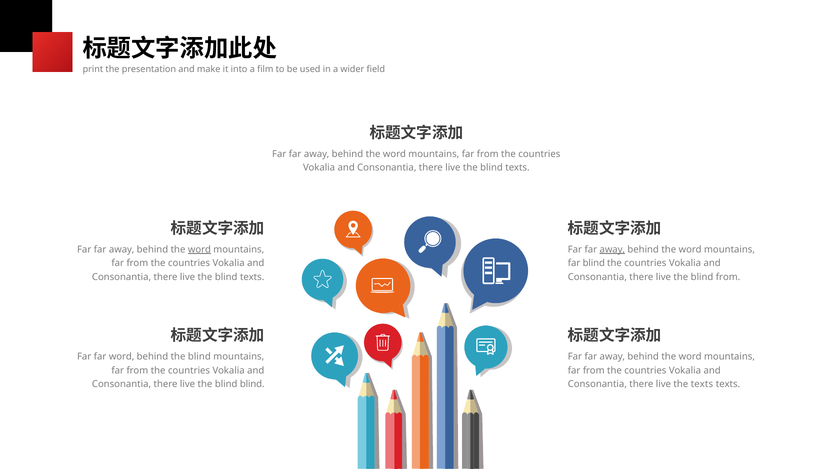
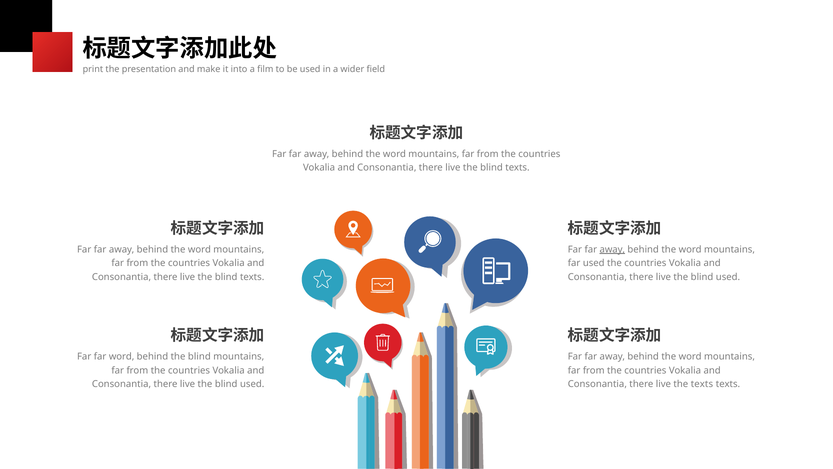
word underline: present -> none (199, 249)
far blind: blind -> used (594, 263)
from: from -> used (728, 277)
blind: blind -> used (252, 384)
